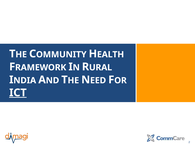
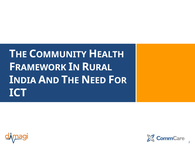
ICT underline: present -> none (18, 93)
